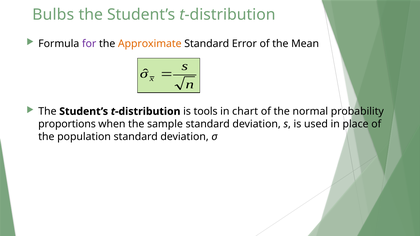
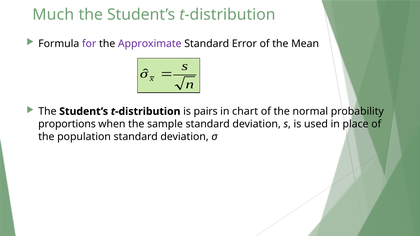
Bulbs: Bulbs -> Much (53, 15)
Approximate colour: orange -> purple (150, 44)
tools: tools -> pairs (206, 112)
